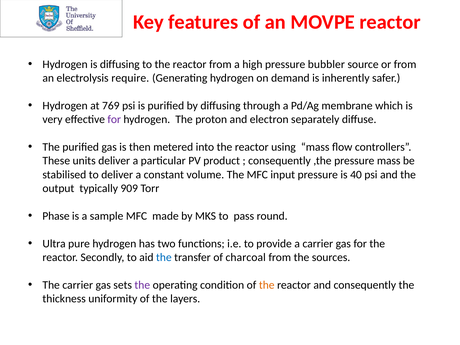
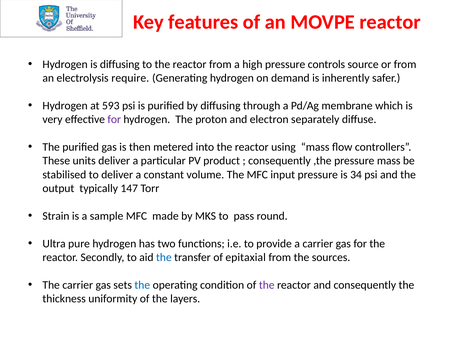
bubbler: bubbler -> controls (326, 64)
769: 769 -> 593 (111, 106)
40: 40 -> 34 (356, 175)
909: 909 -> 147 (129, 188)
Phase: Phase -> Strain (56, 216)
charcoal: charcoal -> epitaxial (246, 257)
the colour: purple -> blue (142, 285)
the colour: orange -> purple (267, 285)
